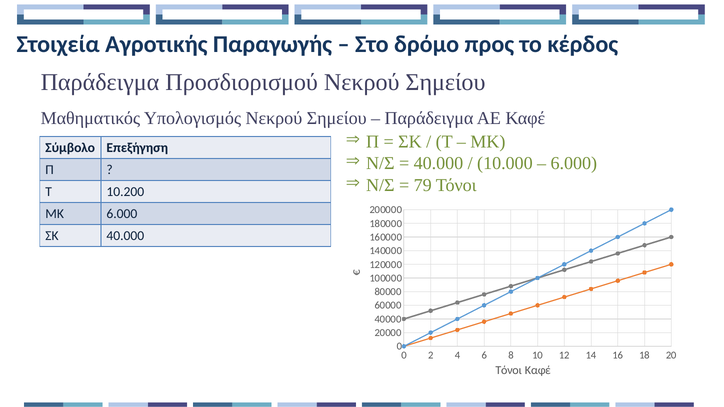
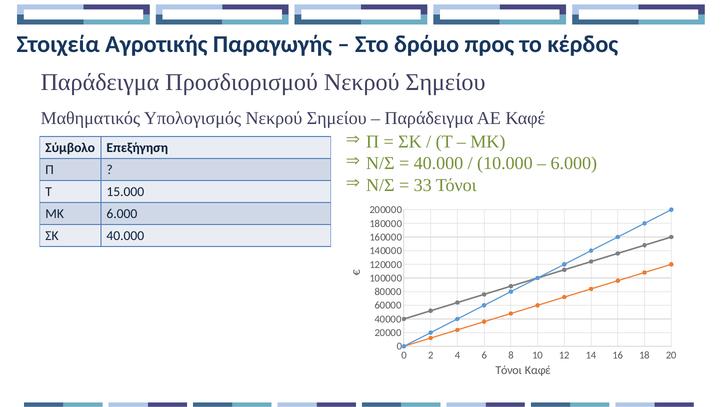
79: 79 -> 33 (423, 185)
10.200: 10.200 -> 15.000 (125, 192)
